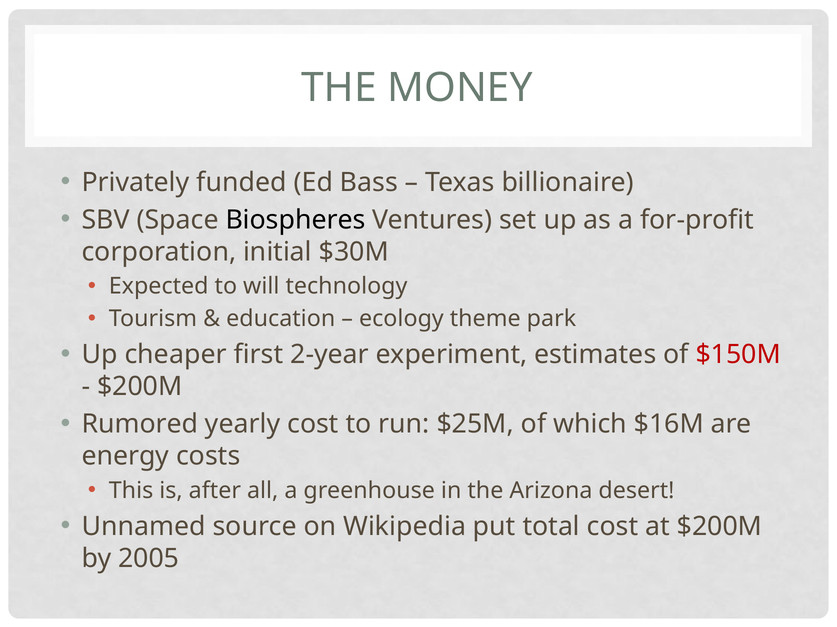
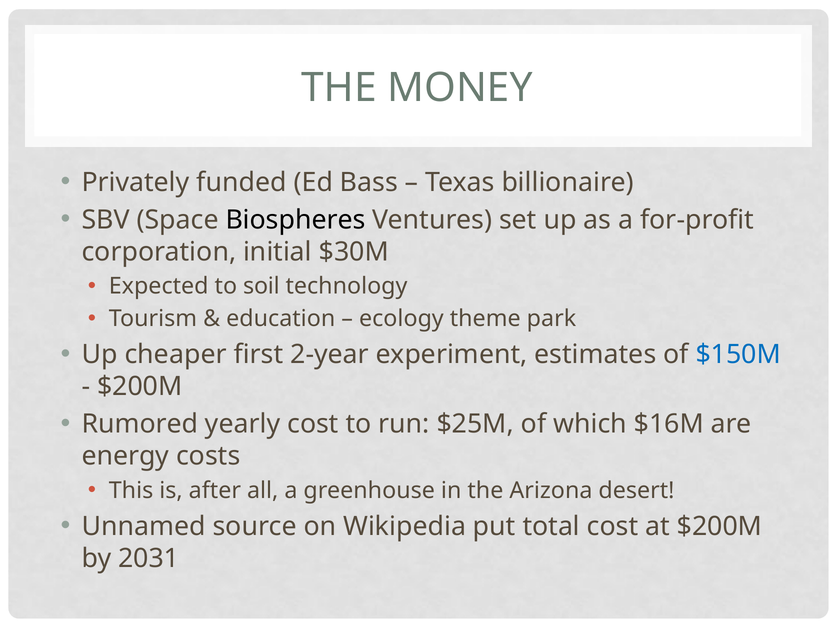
will: will -> soil (261, 287)
$150M colour: red -> blue (738, 355)
2005: 2005 -> 2031 (149, 559)
